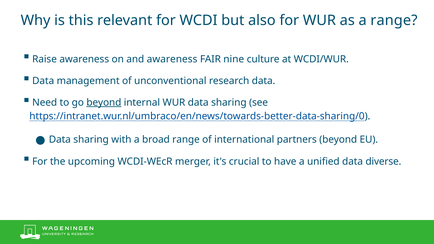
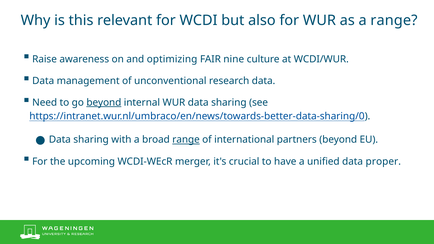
and awareness: awareness -> optimizing (172, 59)
range underline: none -> present (186, 140)
diverse: diverse -> proper (383, 161)
